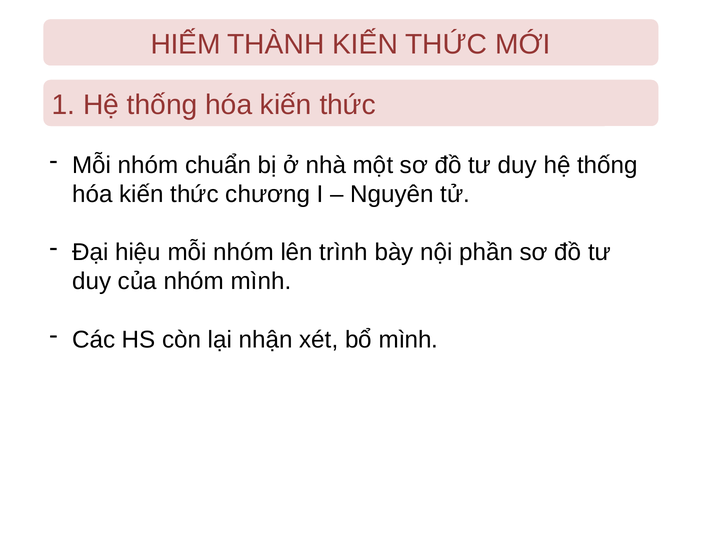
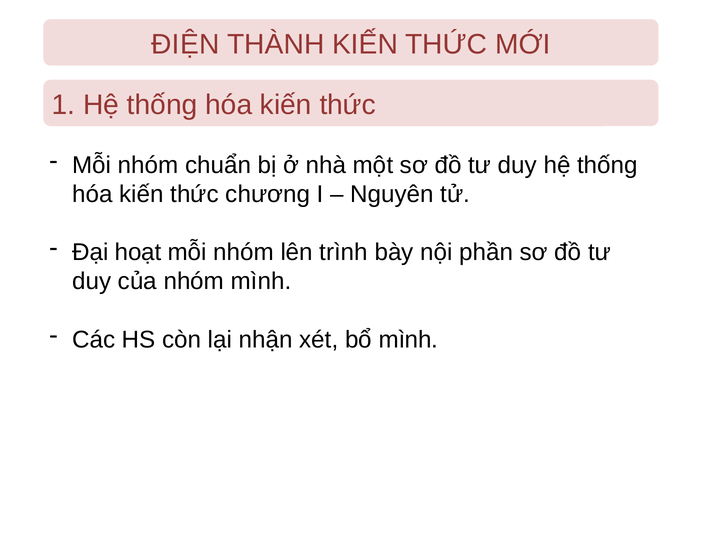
HIẾM: HIẾM -> ĐIỆN (185, 44)
hiệu: hiệu -> hoạt (138, 252)
